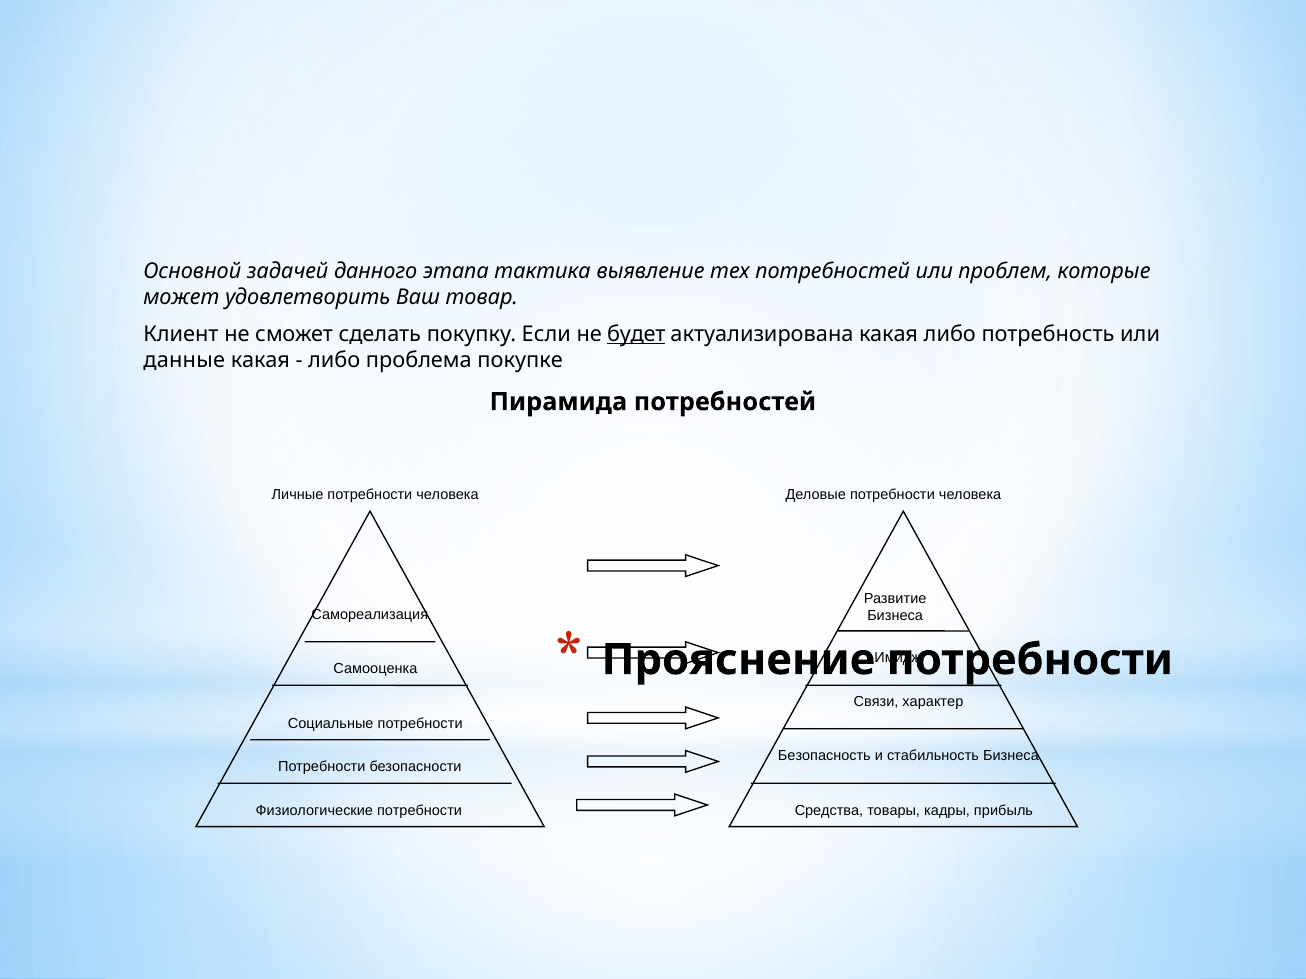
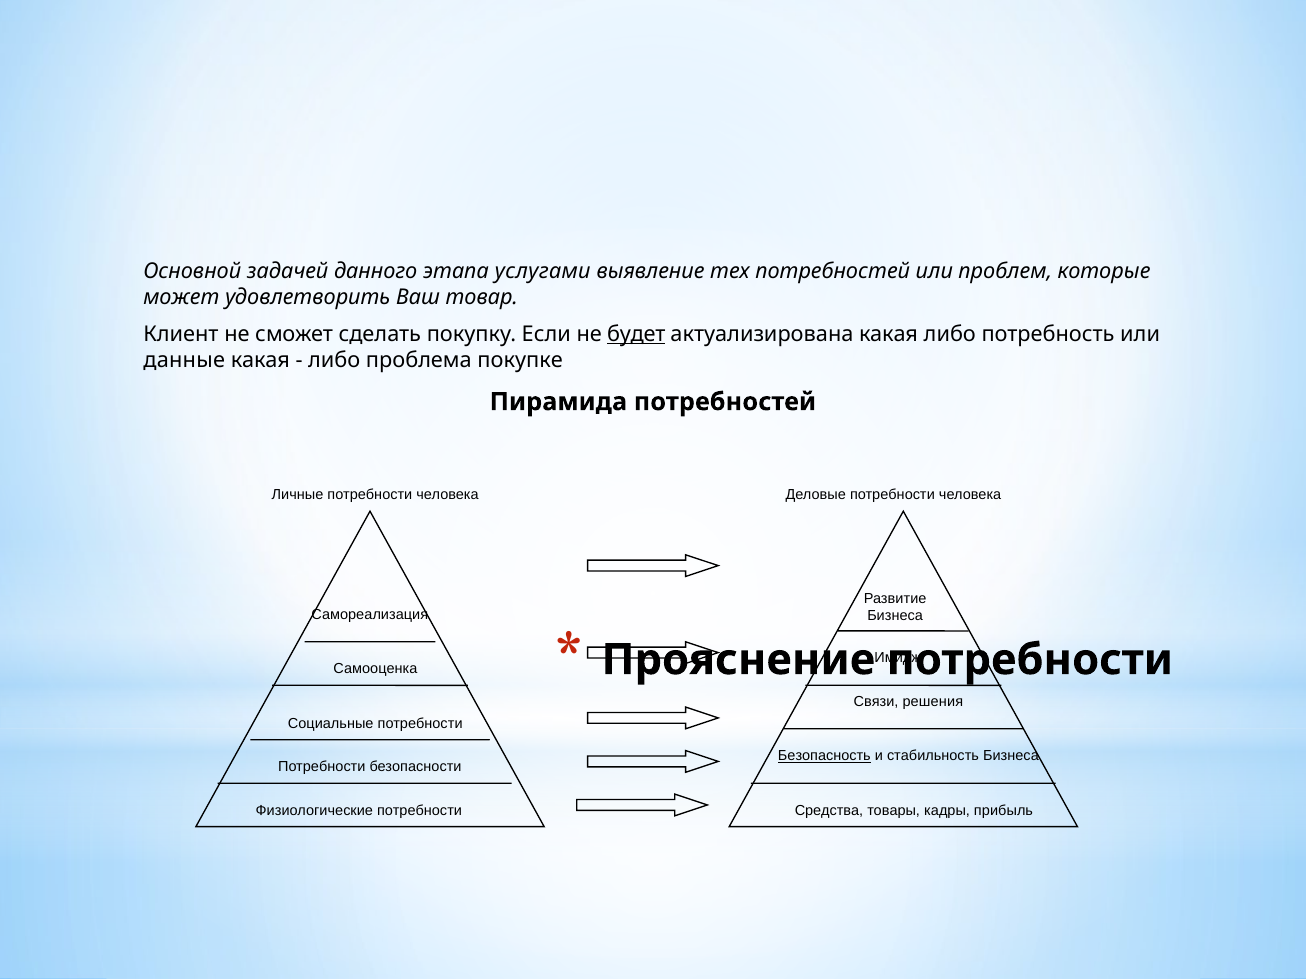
тактика: тактика -> услугами (542, 272)
характер: характер -> решения (933, 702)
Безопасность underline: none -> present (824, 756)
